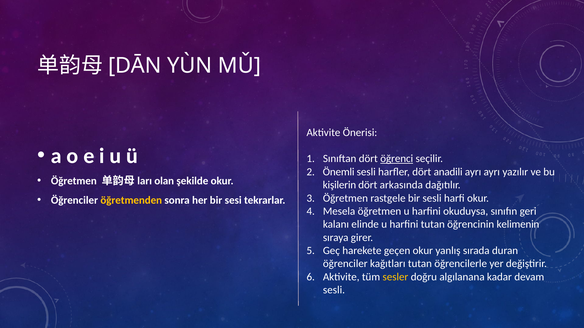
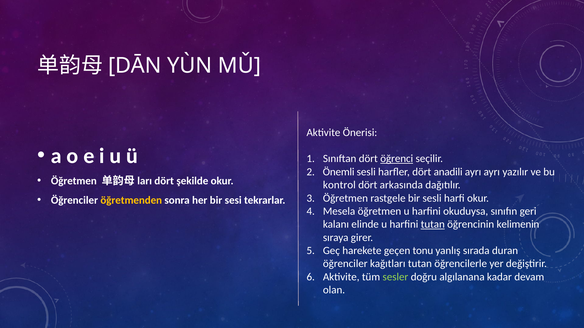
olan: olan -> dört (164, 181)
kişilerin: kişilerin -> kontrol (339, 185)
tutan underline: none -> present (433, 225)
geçen okur: okur -> tonu (423, 251)
sesler colour: yellow -> light green (395, 277)
sesli: sesli -> olan (334, 290)
